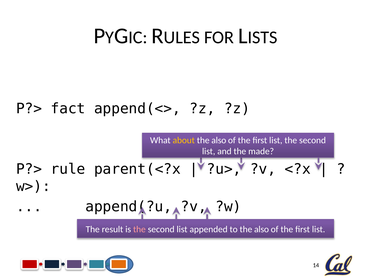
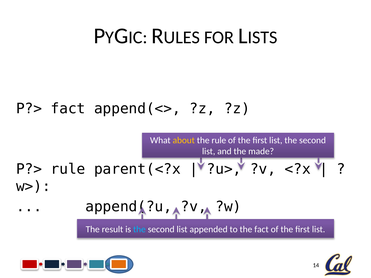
also: also -> rule (219, 140)
the colour: pink -> light blue (139, 229)
to the also: also -> fact (261, 229)
